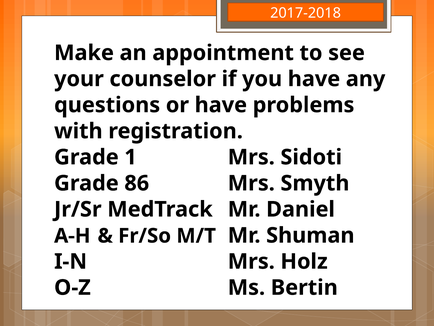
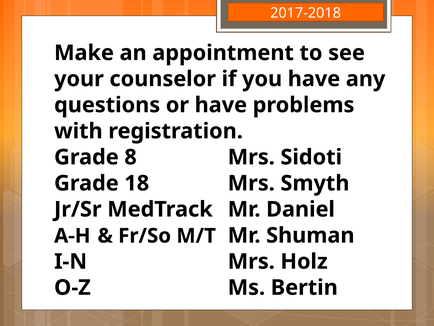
1: 1 -> 8 (131, 157)
86: 86 -> 18 (137, 183)
